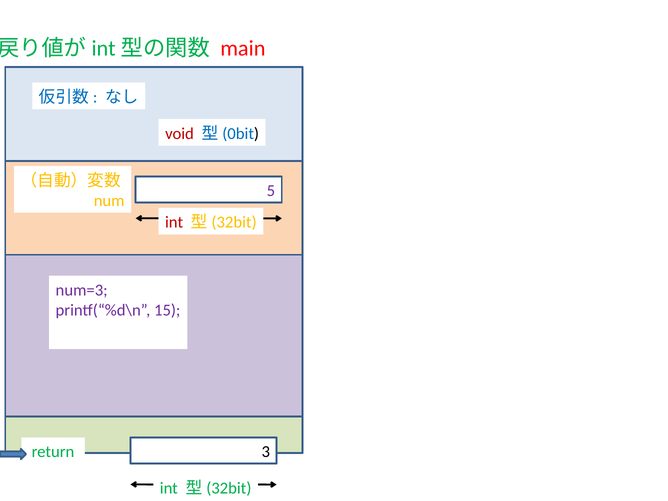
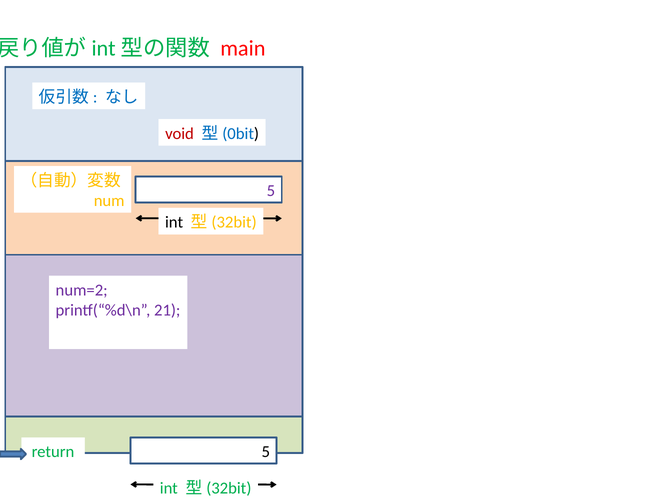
int colour: red -> black (174, 222)
num=3: num=3 -> num=2 (82, 290)
15: 15 -> 21 (167, 310)
return 3: 3 -> 5 (266, 452)
